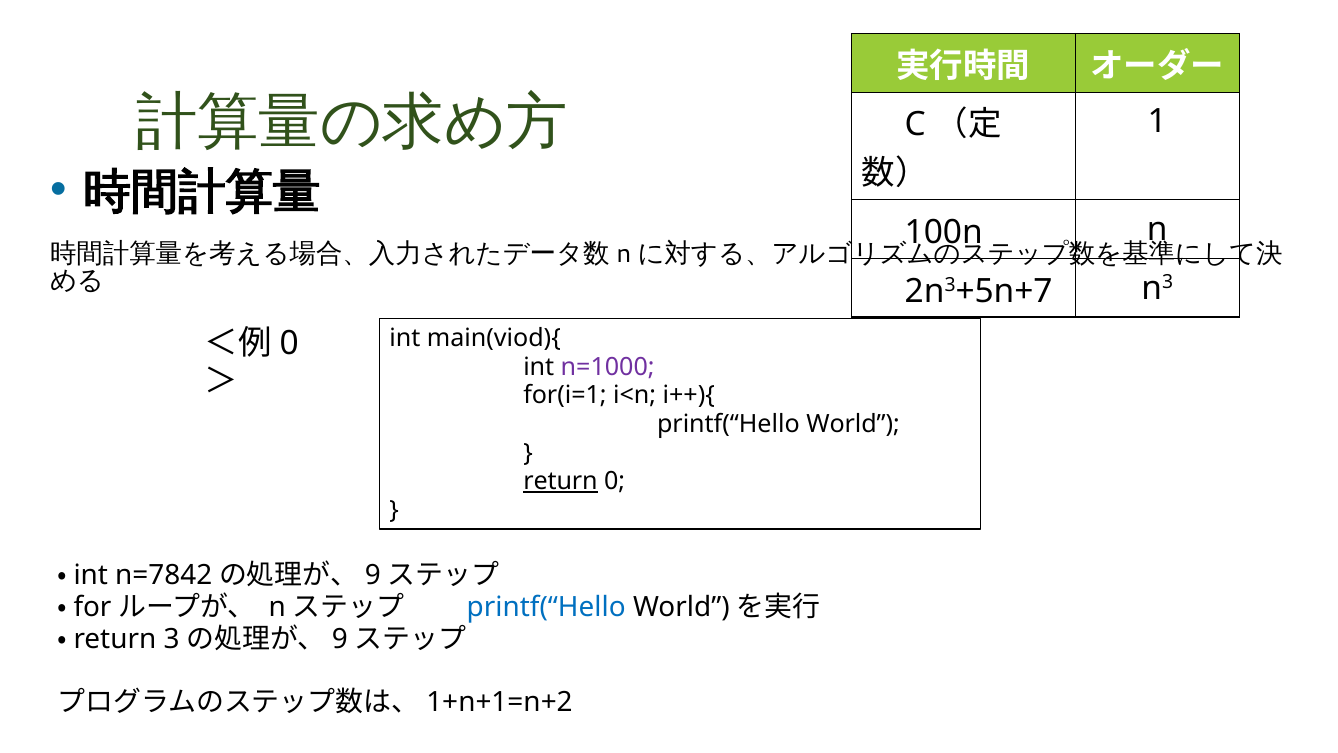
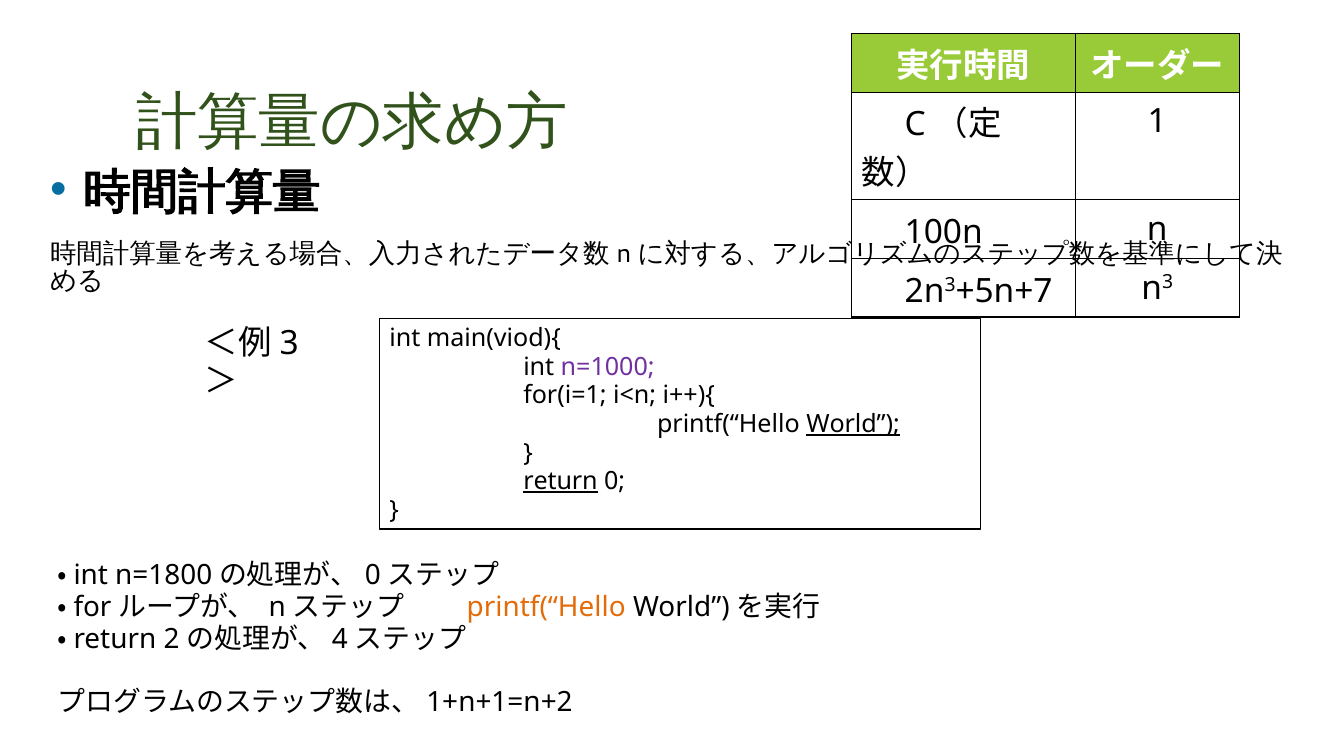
0: 0 -> 3 (289, 343)
World underline: none -> present (853, 424)
n=7842: n=7842 -> n=1800 (164, 575)
9: 9 -> 0 (373, 575)
printf(“Hello colour: blue -> orange (546, 607)
3: 3 -> 2 (171, 639)
9: 9 -> 4 (340, 639)
